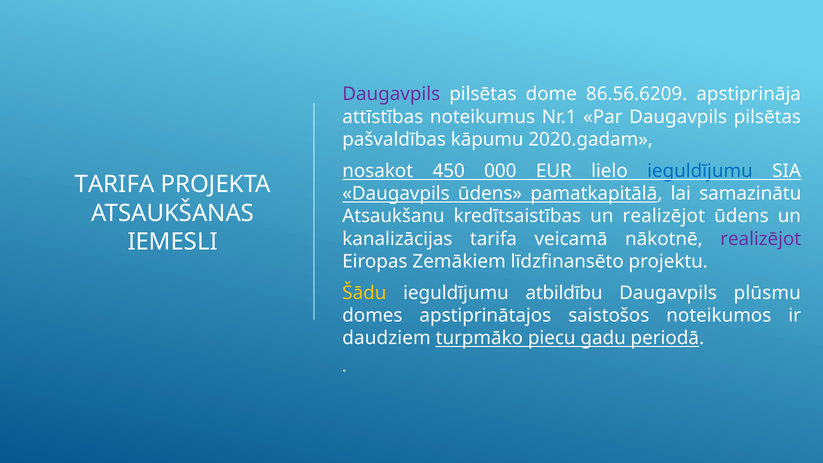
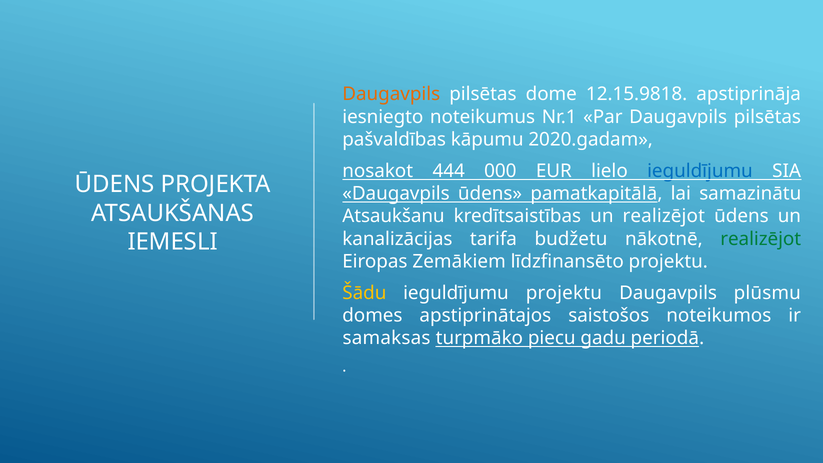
Daugavpils colour: purple -> orange (391, 94)
86.56.6209: 86.56.6209 -> 12.15.9818 (637, 94)
attīstības: attīstības -> iesniegto (383, 117)
450: 450 -> 444 (449, 171)
TARIFA: TARIFA -> ŪDENS (115, 184)
veicamā: veicamā -> budžetu (571, 239)
realizējot colour: purple -> green (761, 239)
ieguldījumu atbildību: atbildību -> projektu (564, 293)
daudziem: daudziem -> samaksas (387, 338)
